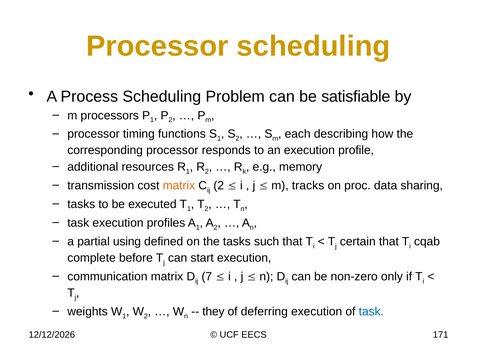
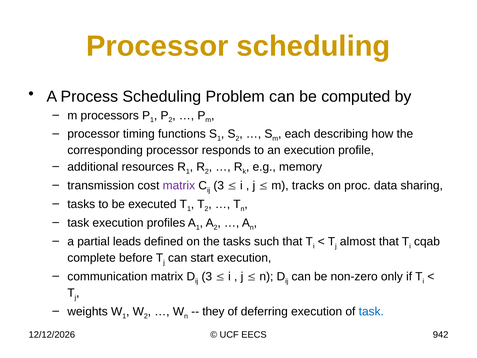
satisfiable: satisfiable -> computed (356, 97)
matrix colour: orange -> purple (179, 186)
2: 2 -> 3 (219, 186)
using: using -> leads (127, 242)
certain: certain -> almost (358, 242)
7: 7 -> 3 (207, 276)
171: 171 -> 942 (441, 334)
